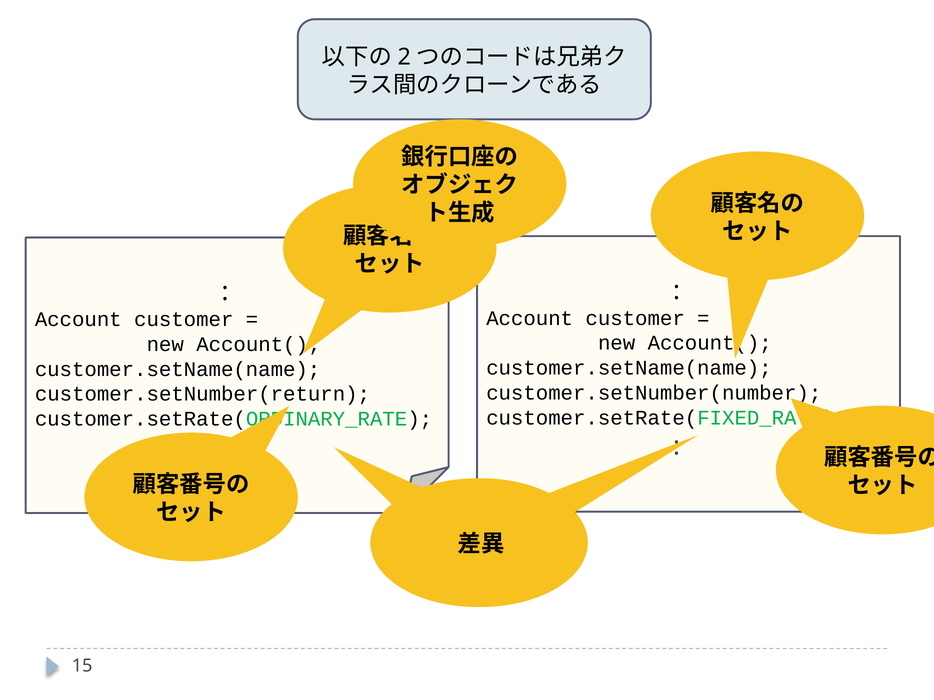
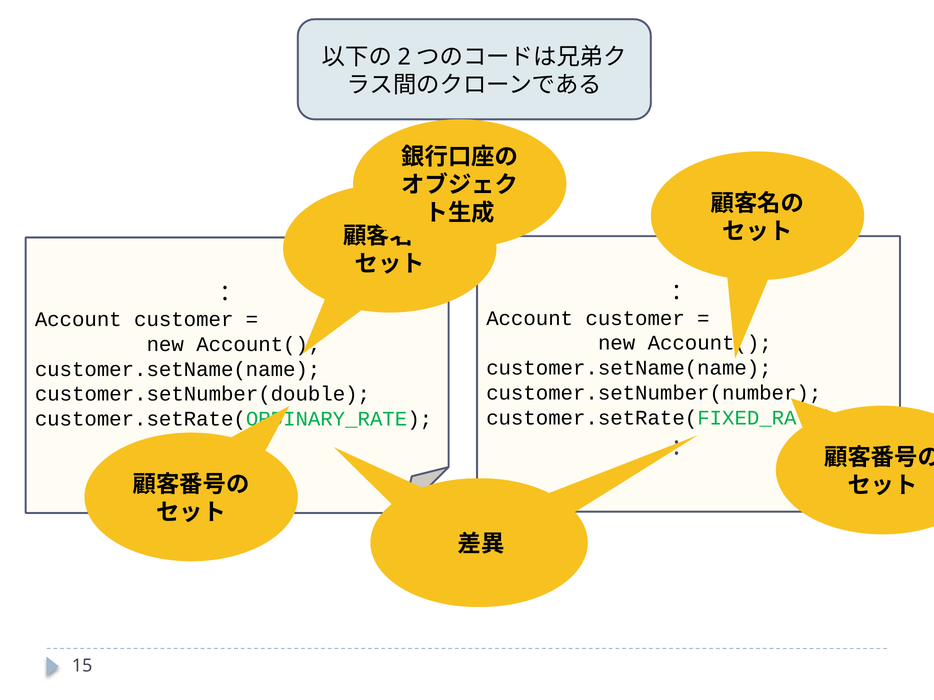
customer.setNumber(return: customer.setNumber(return -> customer.setNumber(double (202, 394)
